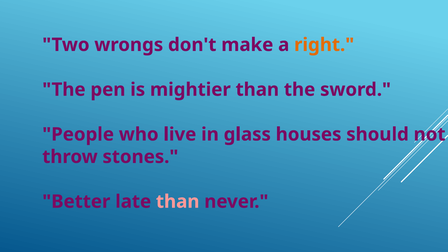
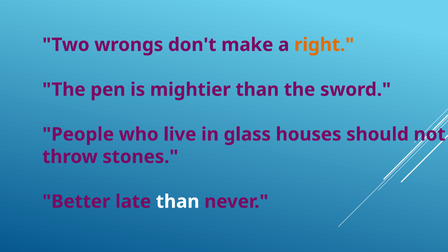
than colour: pink -> white (178, 202)
